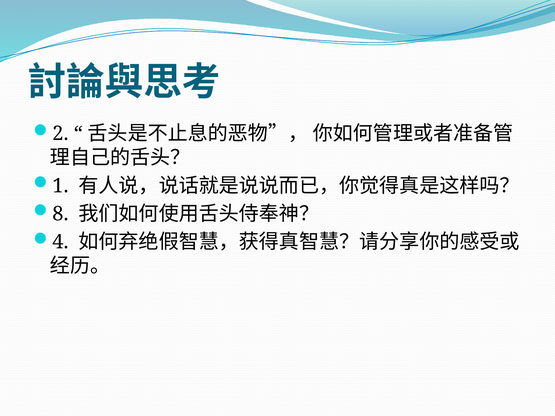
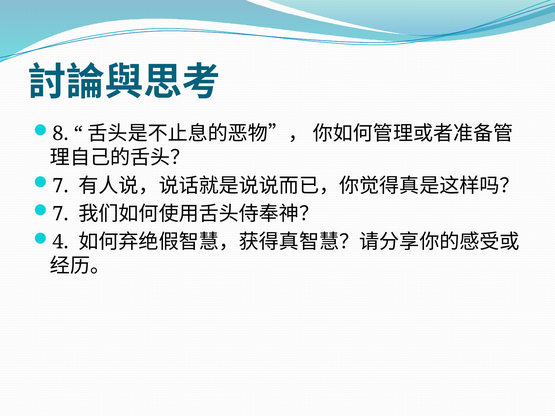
2: 2 -> 8 (60, 134)
1: 1 -> 7 (60, 186)
8: 8 -> 7 (60, 214)
